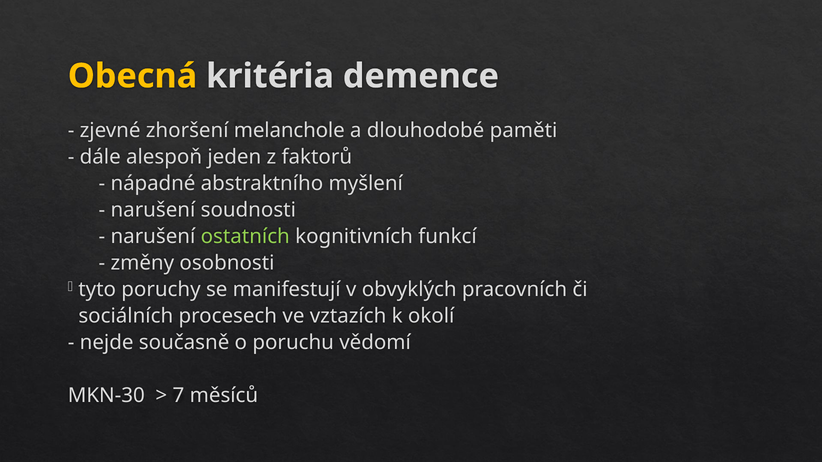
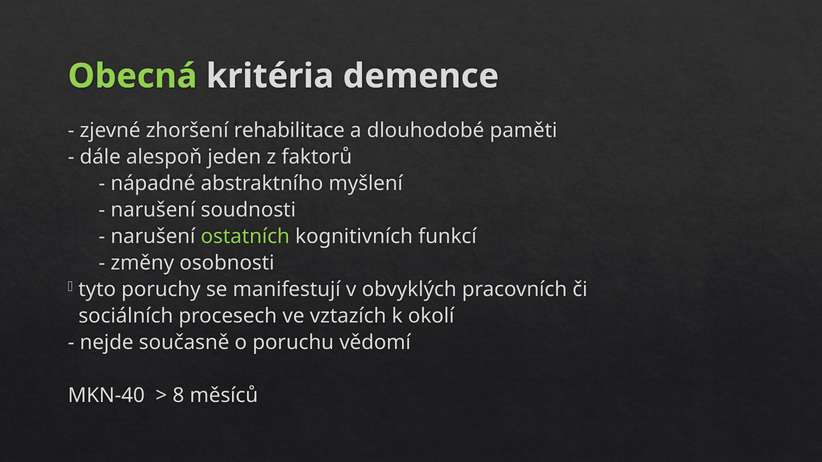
Obecná colour: yellow -> light green (132, 76)
melanchole: melanchole -> rehabilitace (289, 130)
MKN-30: MKN-30 -> MKN-40 (106, 396)
7: 7 -> 8 (178, 396)
